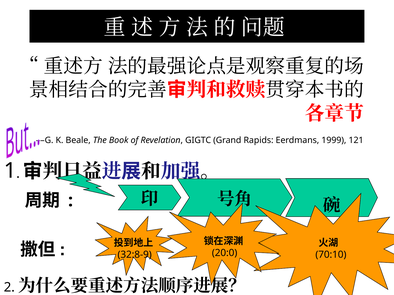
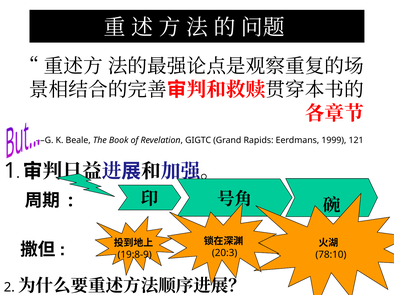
20:0: 20:0 -> 20:3 (225, 253)
32:8-9: 32:8-9 -> 19:8-9 (135, 255)
70:10: 70:10 -> 78:10 (331, 255)
